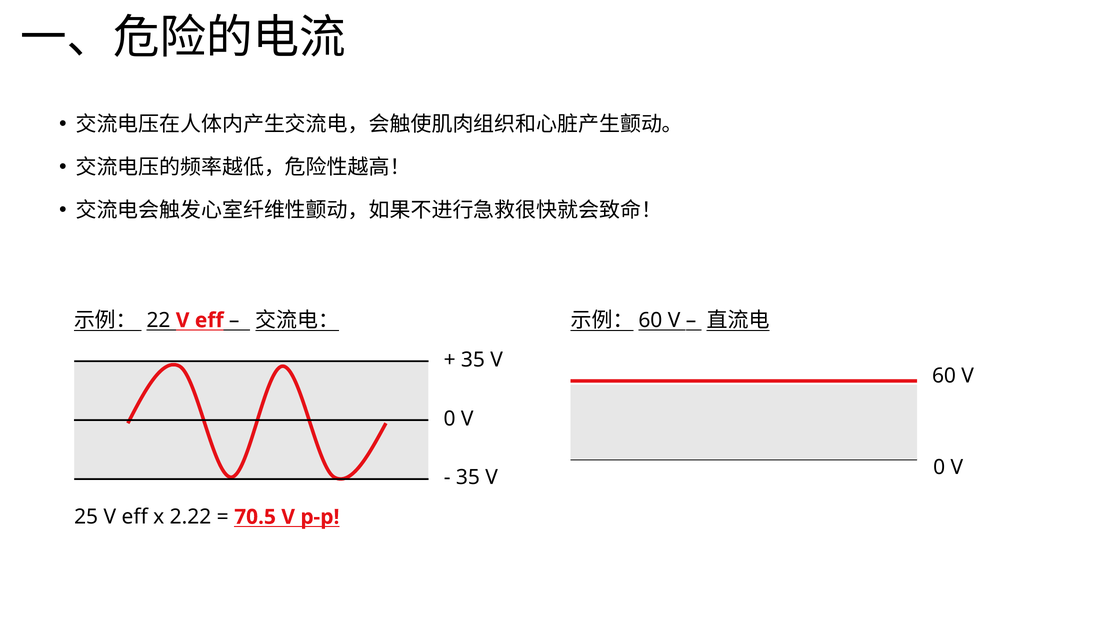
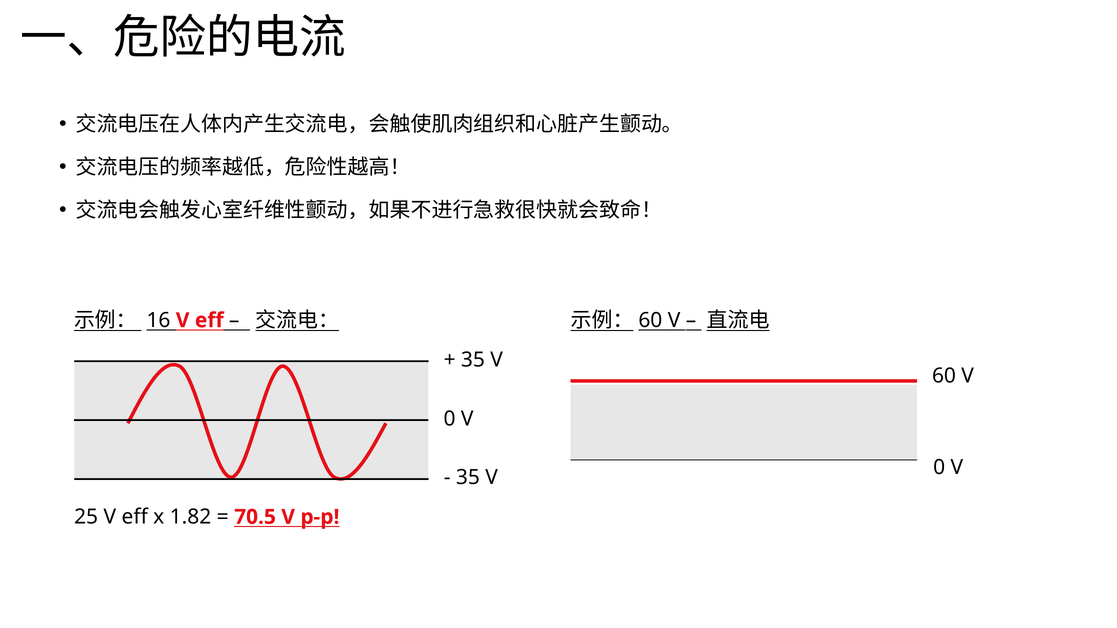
22: 22 -> 16 (158, 320)
2.22: 2.22 -> 1.82 (190, 517)
